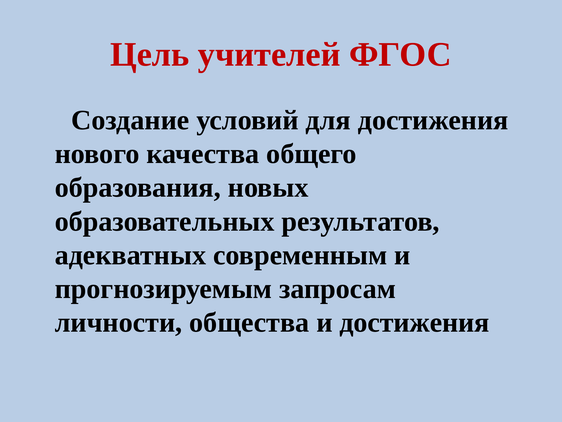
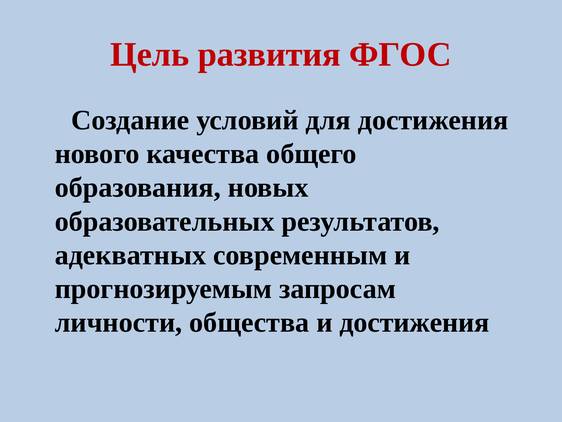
учителей: учителей -> развития (269, 54)
